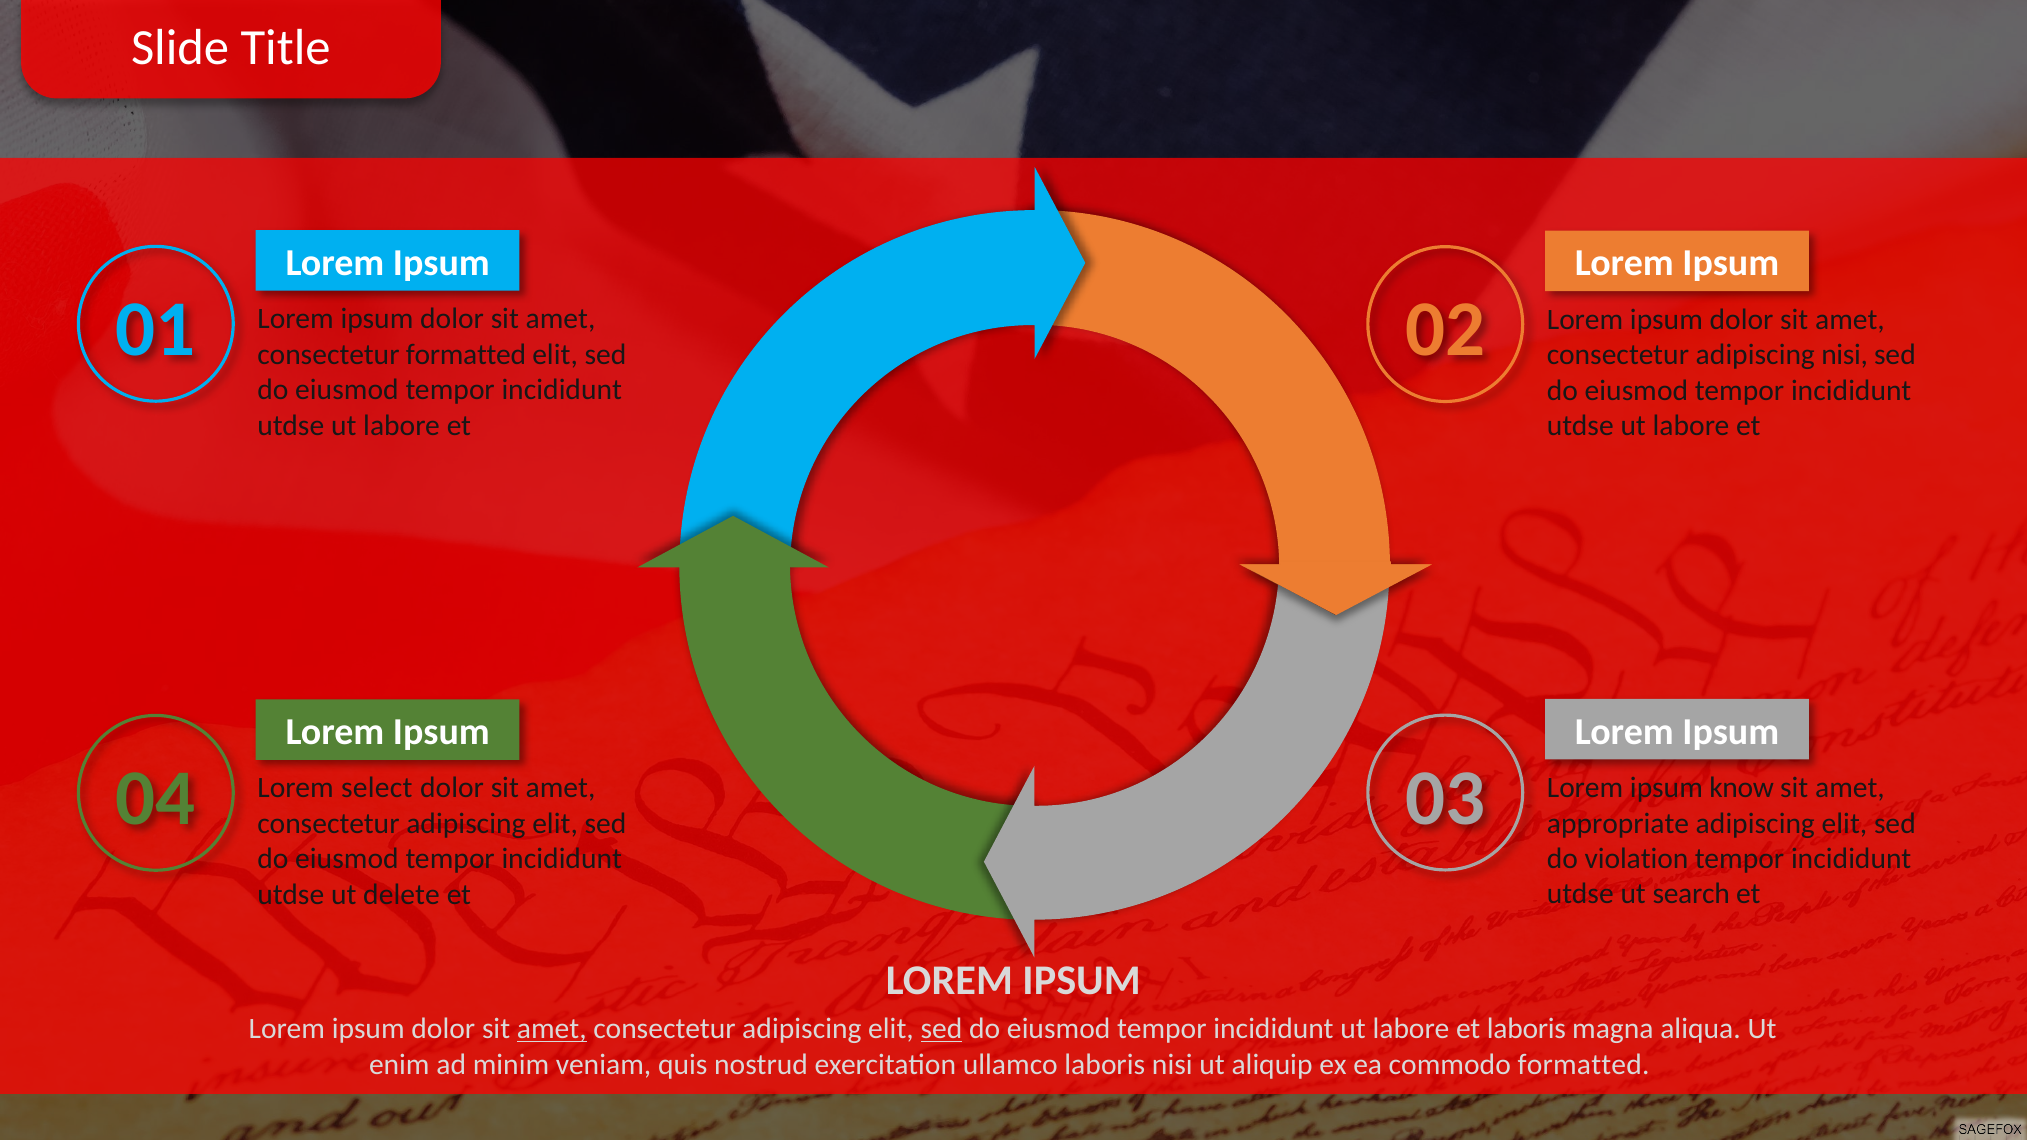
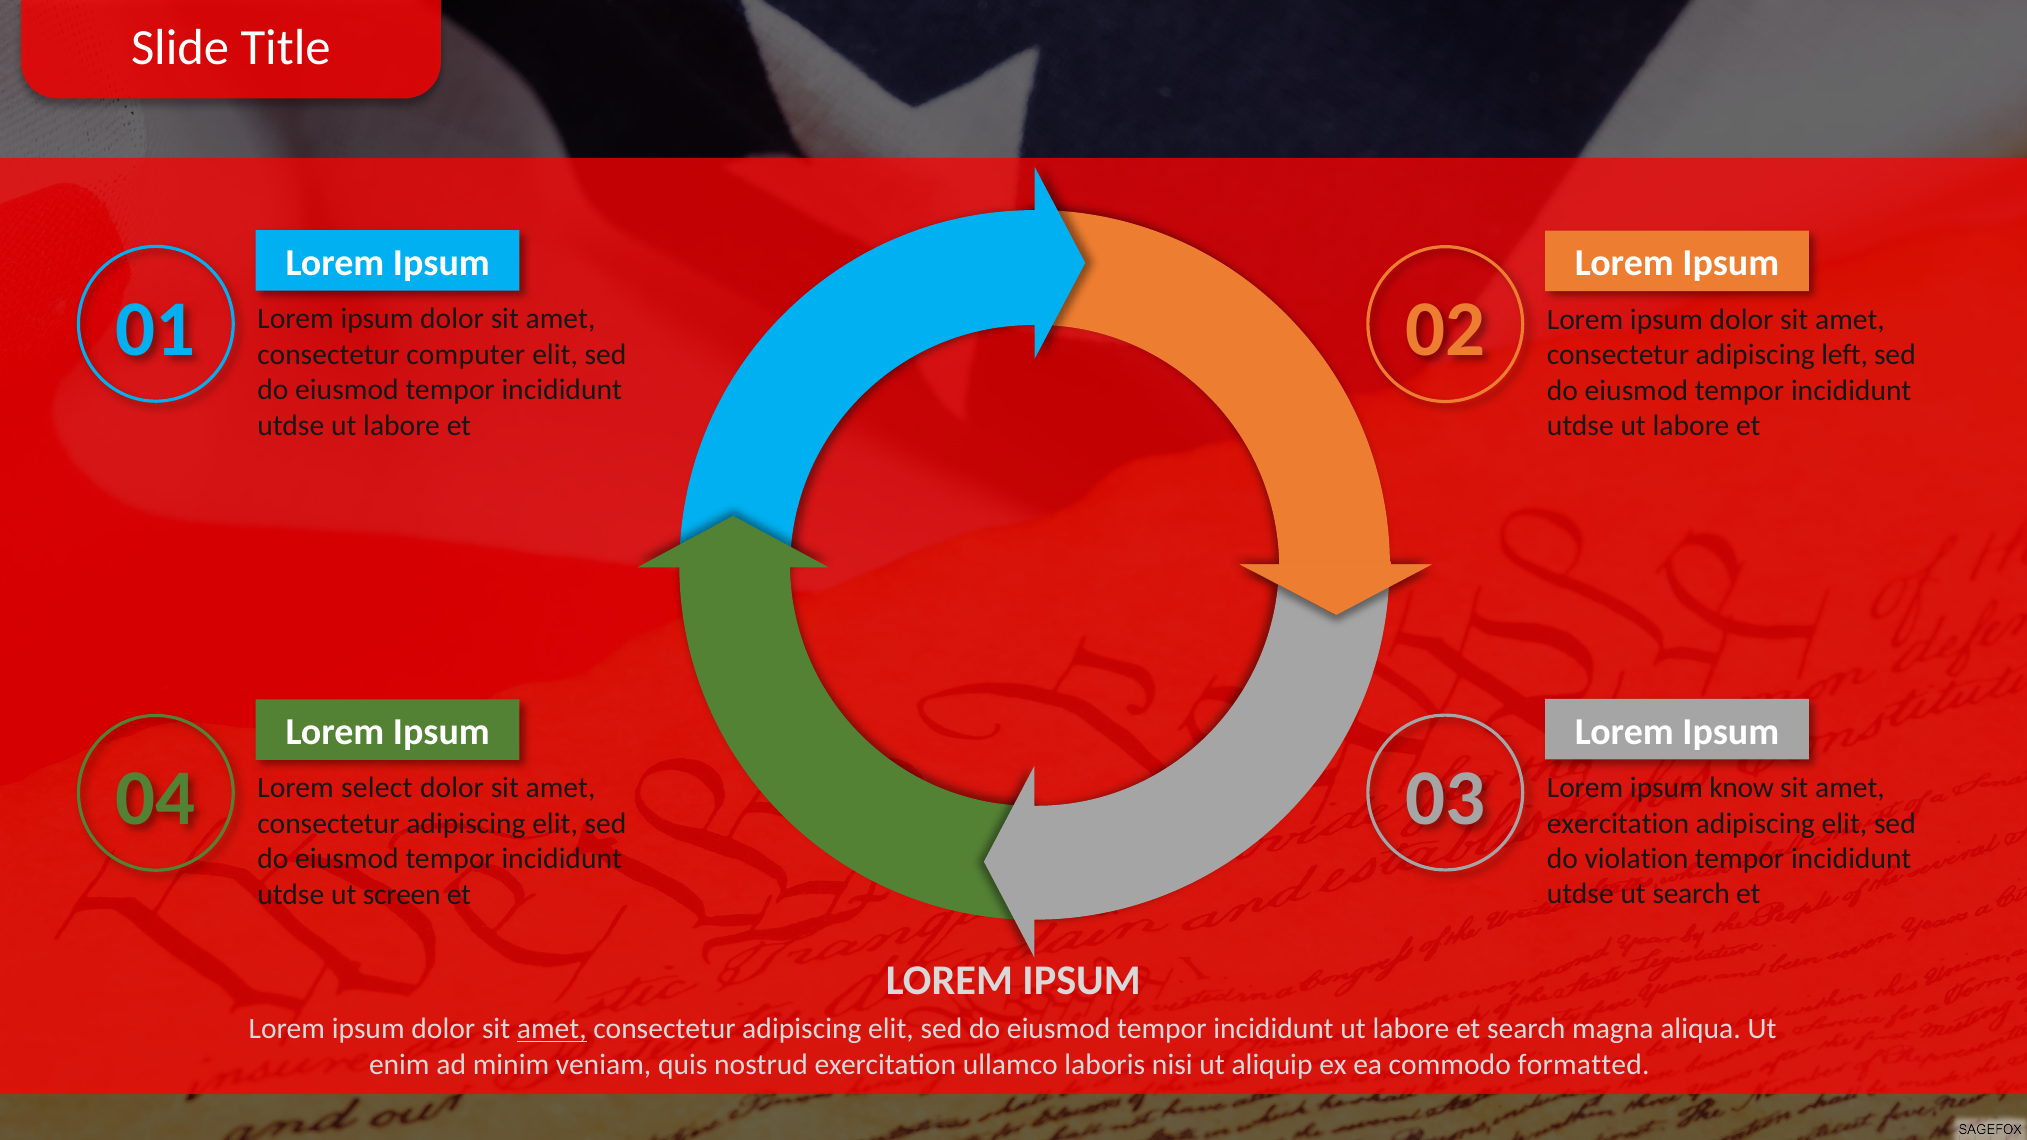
consectetur formatted: formatted -> computer (466, 355)
adipiscing nisi: nisi -> left (1845, 355)
appropriate: appropriate -> exercitation (1618, 823)
delete: delete -> screen (402, 895)
sed underline: present -> none (942, 1029)
et laboris: laboris -> search (1526, 1029)
